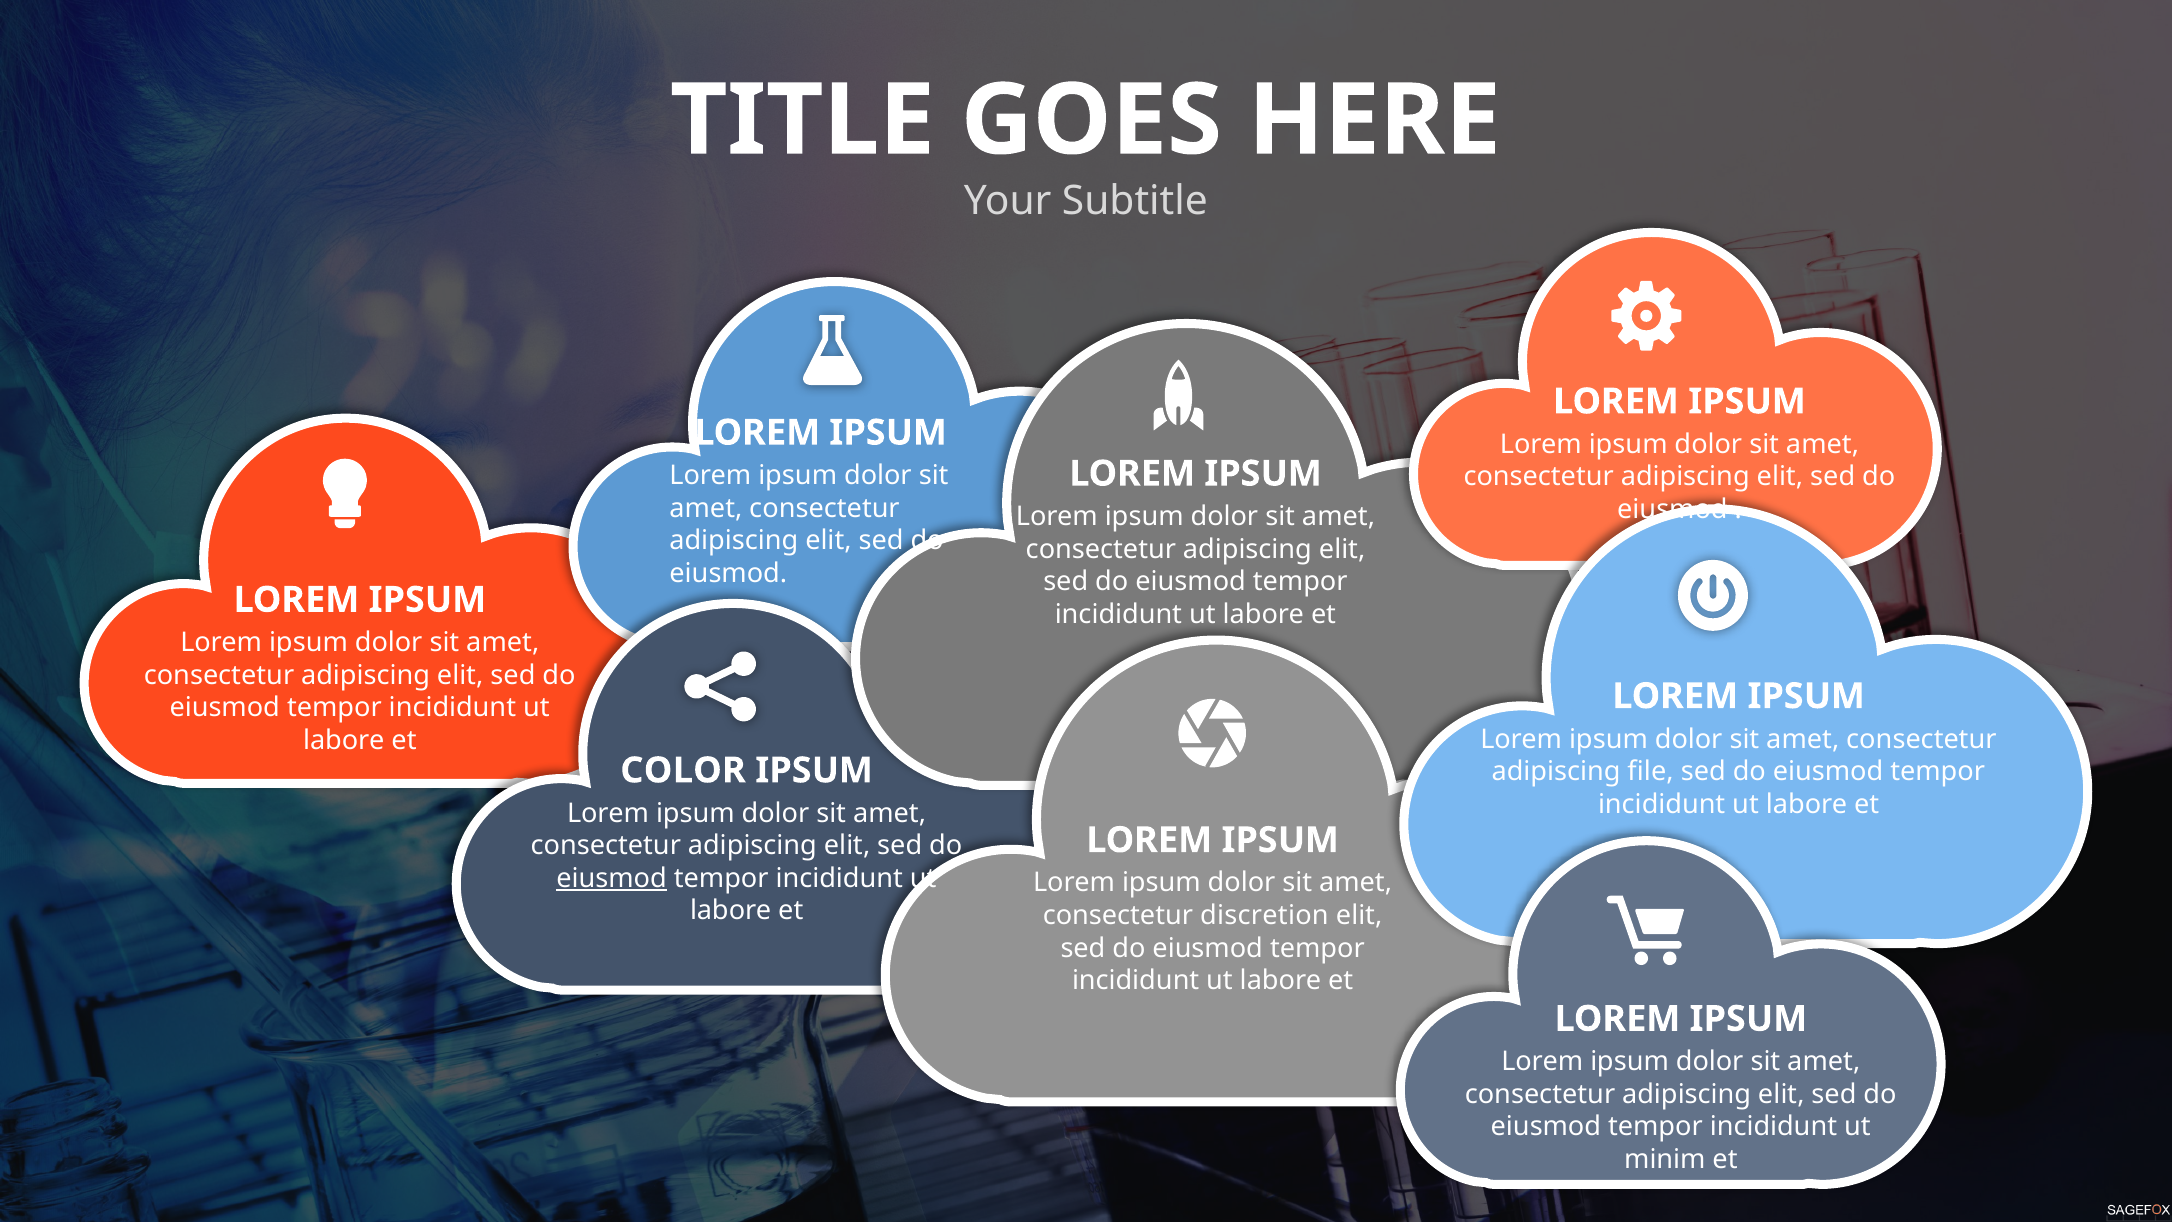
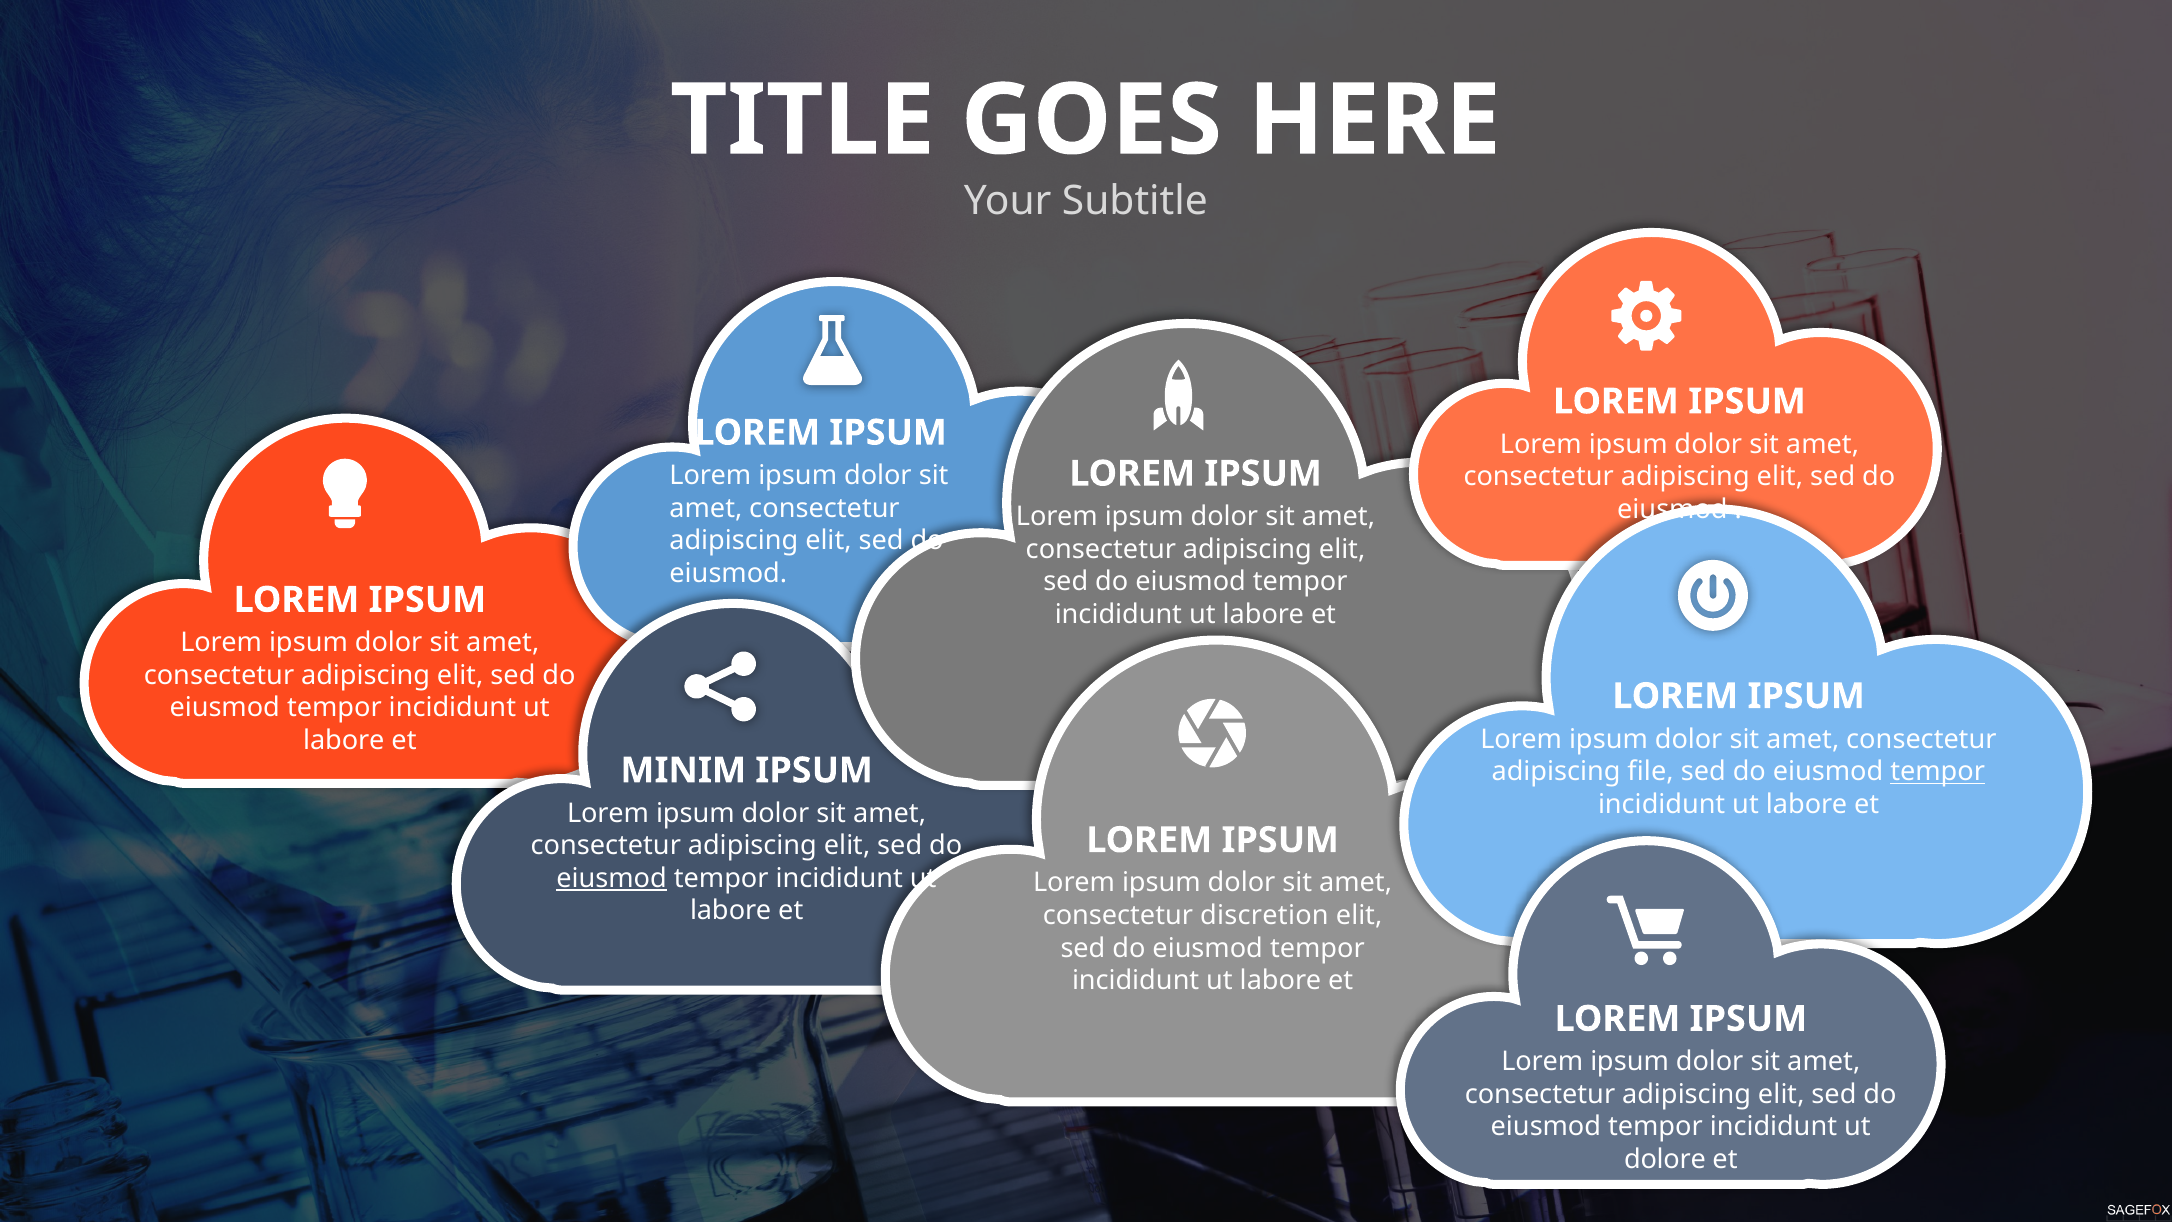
tempor underline: none -> present (1938, 771)
COLOR: COLOR -> MINIM (683, 770)
minim: minim -> dolore (1665, 1159)
